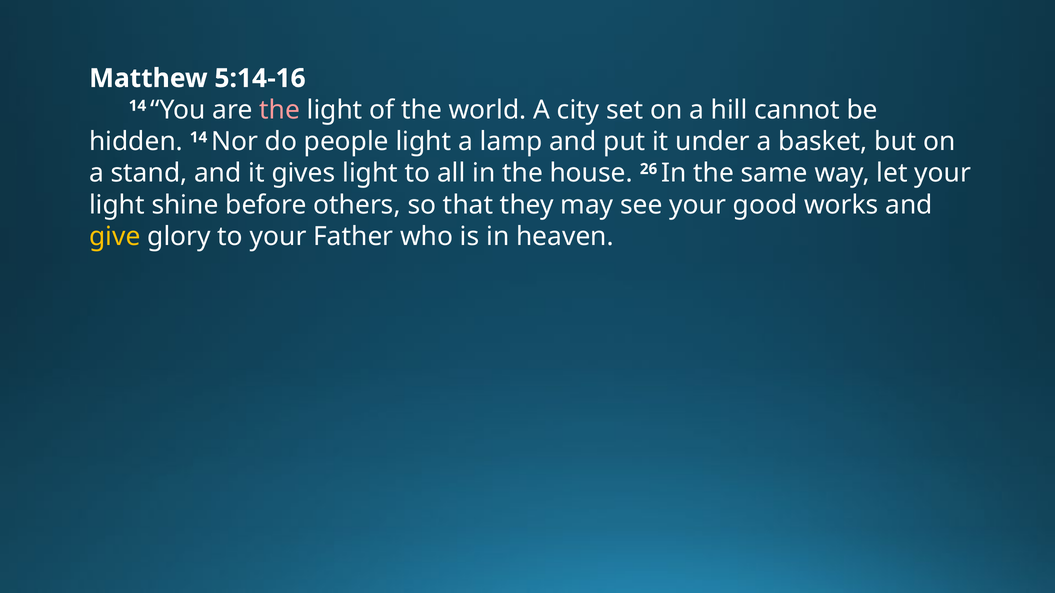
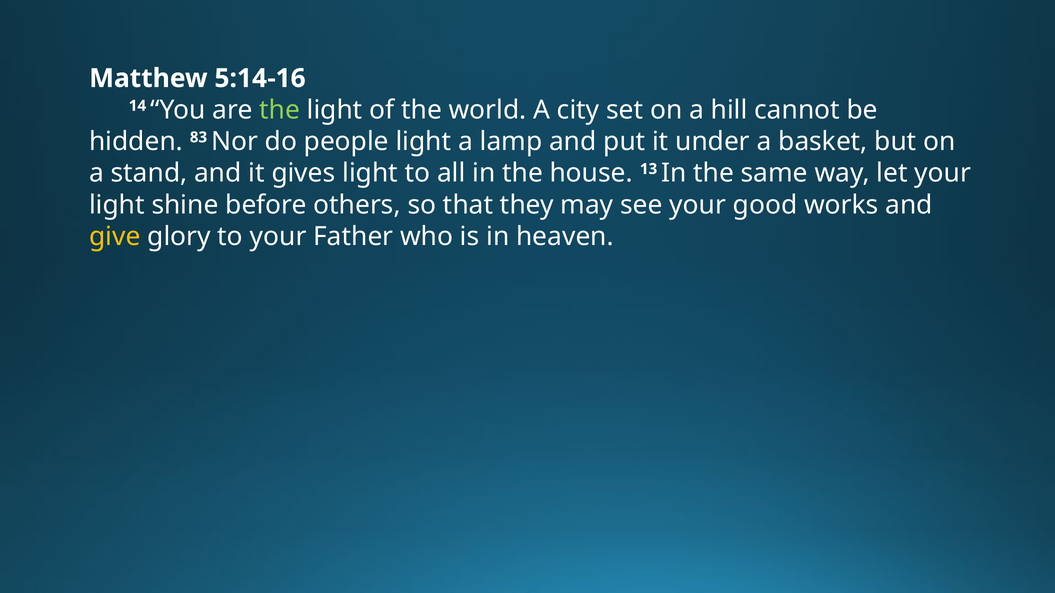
the colour: pink -> light green (280, 110)
hidden 14: 14 -> 83 (199, 137)
26: 26 -> 13 (649, 169)
